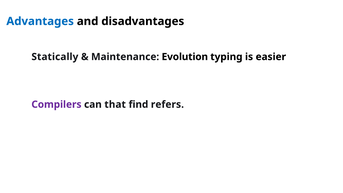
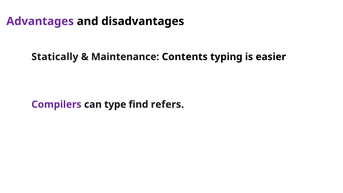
Advantages colour: blue -> purple (40, 21)
Evolution: Evolution -> Contents (185, 57)
that: that -> type (115, 104)
